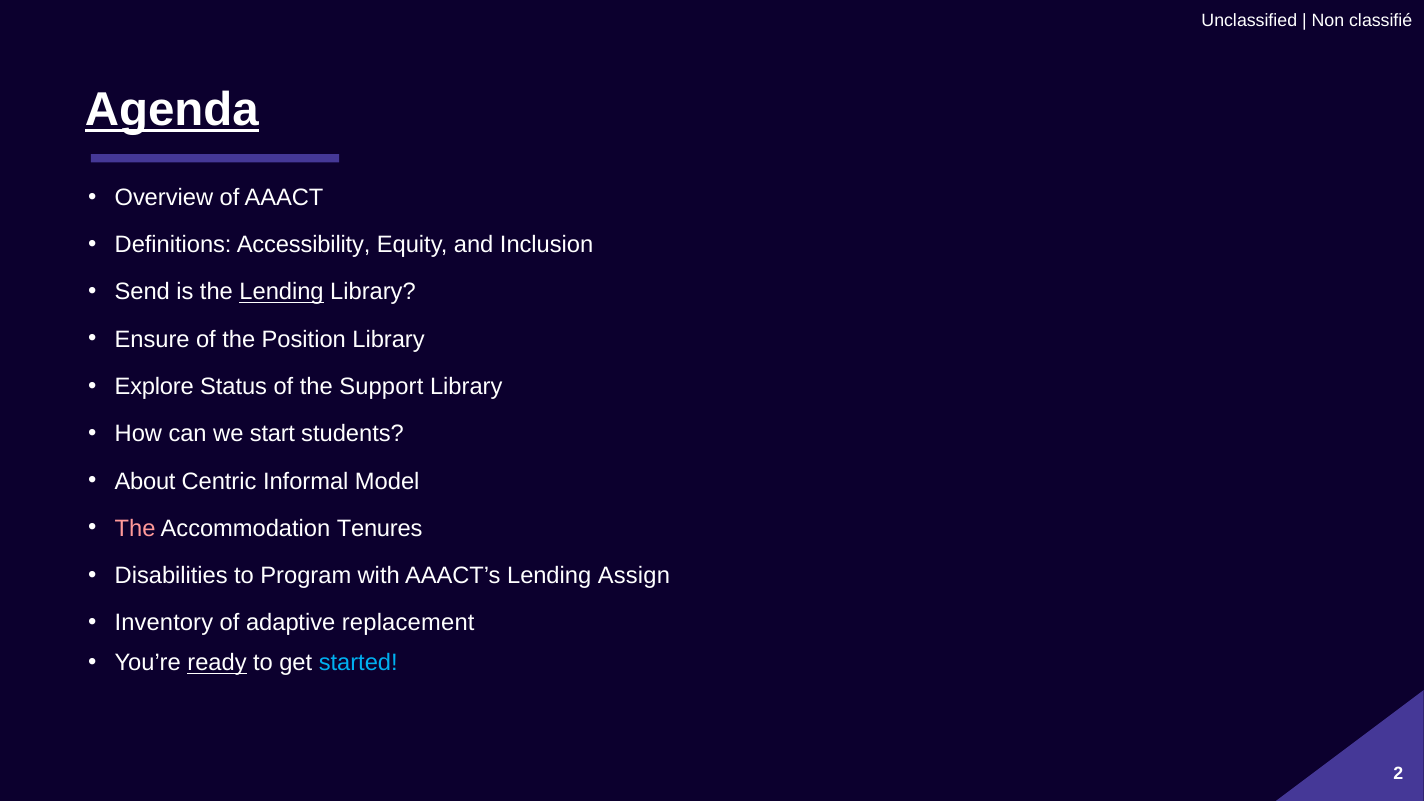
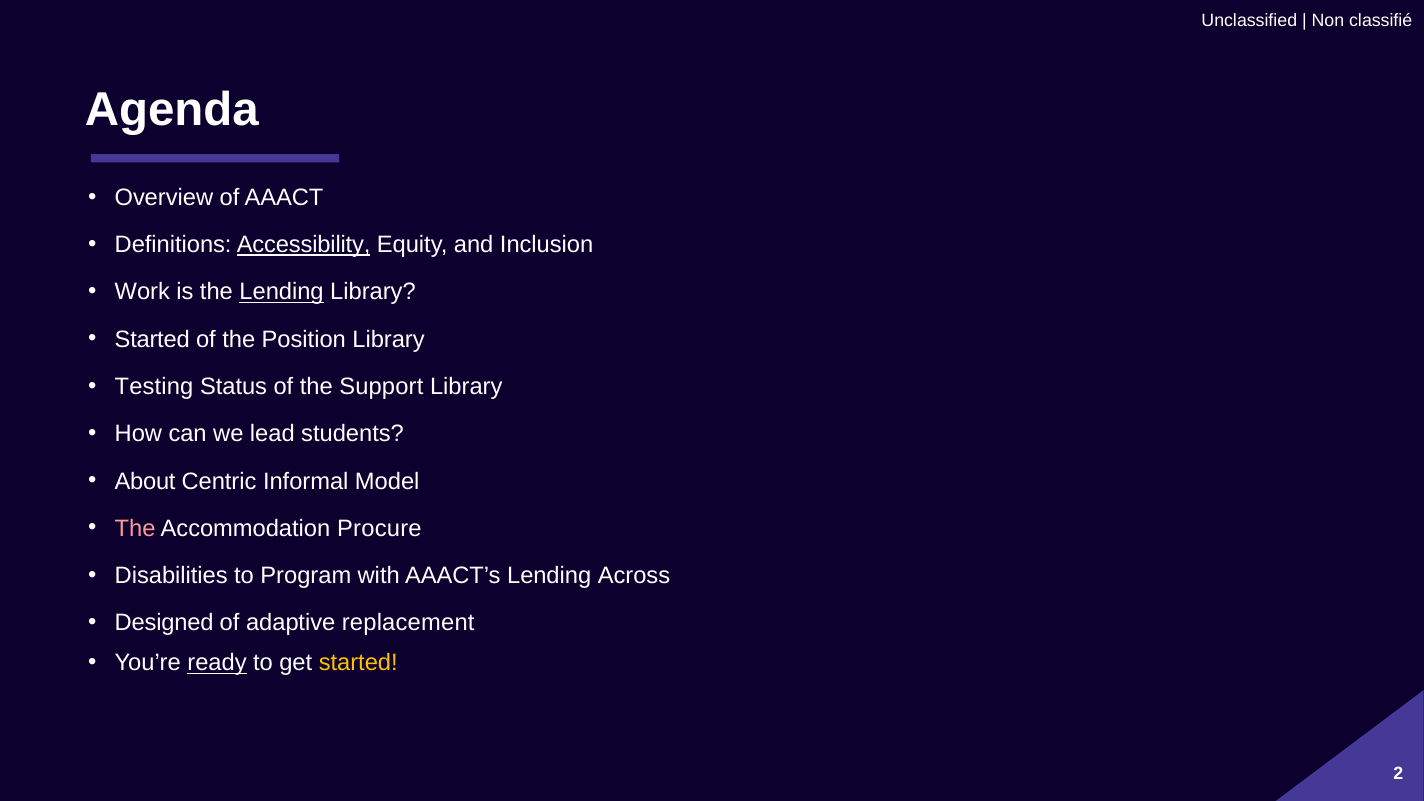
Agenda underline: present -> none (172, 110)
Accessibility underline: none -> present (304, 245)
Send: Send -> Work (142, 292)
Ensure: Ensure -> Started (152, 339)
Explore: Explore -> Testing (154, 387)
start: start -> lead (272, 434)
Tenures: Tenures -> Procure (379, 528)
Assign: Assign -> Across (634, 576)
Inventory: Inventory -> Designed (164, 623)
started colour: light blue -> yellow (358, 663)
